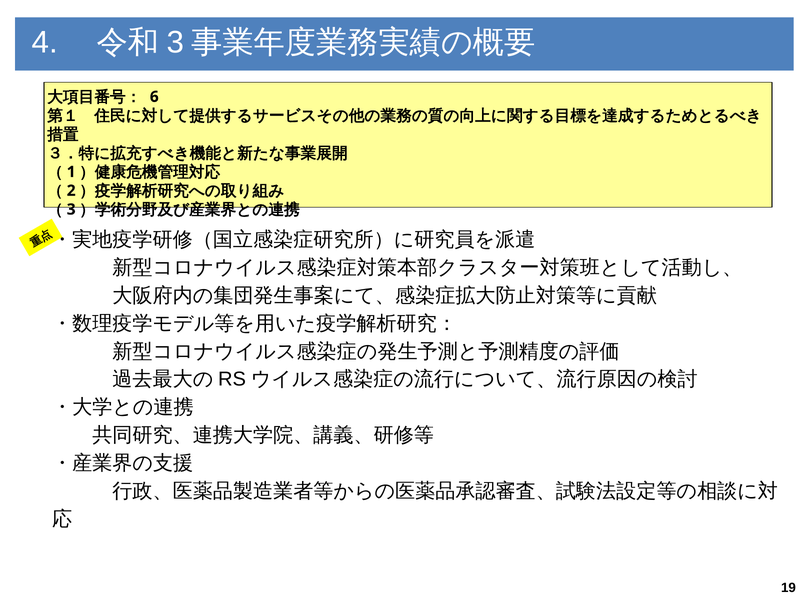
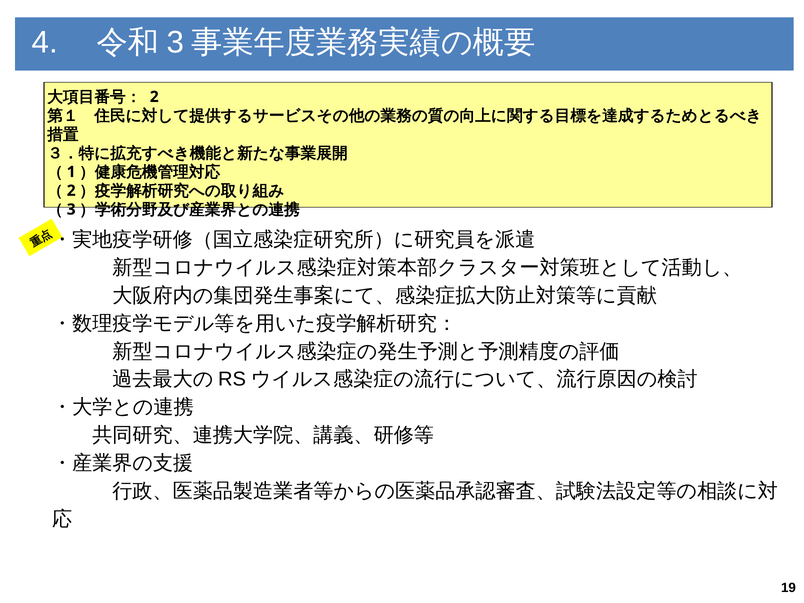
6: 6 -> 2 (154, 97)
